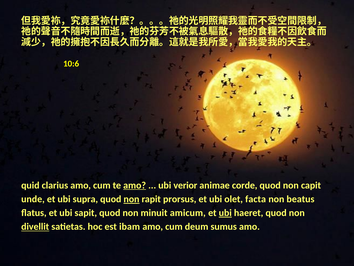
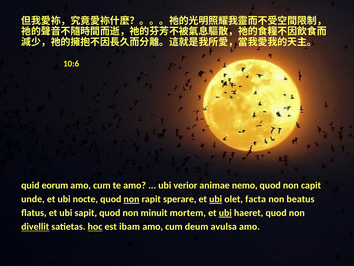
clarius: clarius -> eorum (55, 185)
amo underline: present -> none (135, 185)
corde: corde -> nemo (245, 185)
supra: supra -> nocte (85, 199)
prorsus: prorsus -> sperare (180, 199)
ubi underline: none -> present (216, 199)
amicum: amicum -> mortem (188, 213)
hoc underline: none -> present (95, 226)
sumus: sumus -> avulsa (224, 226)
